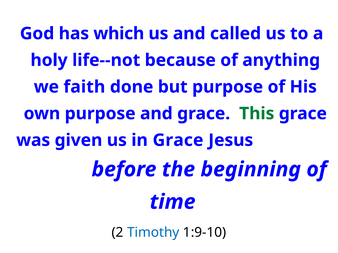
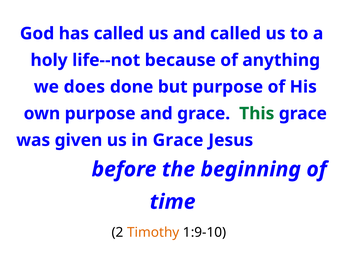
has which: which -> called (119, 34)
faith: faith -> does (84, 87)
Timothy colour: blue -> orange (153, 233)
